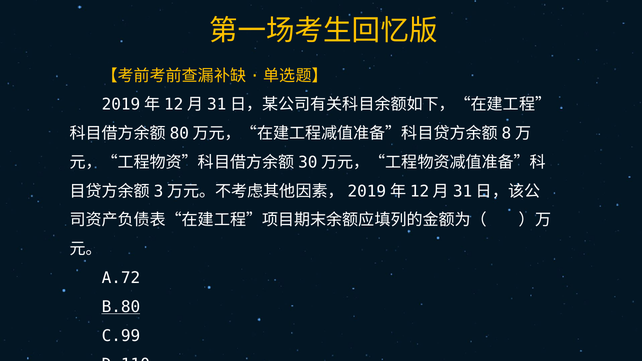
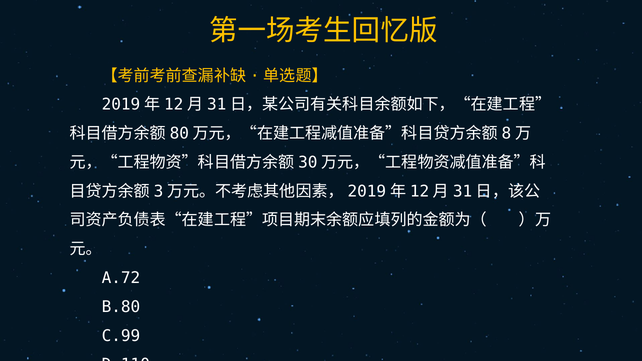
B.80 underline: present -> none (121, 307)
